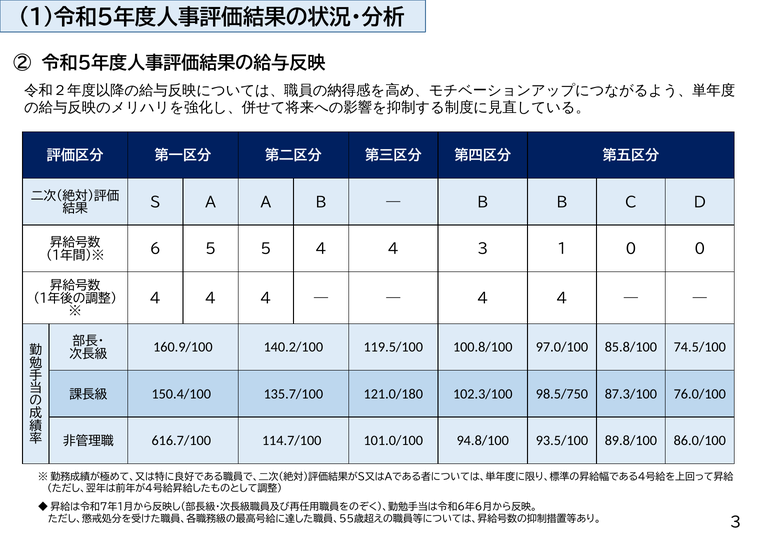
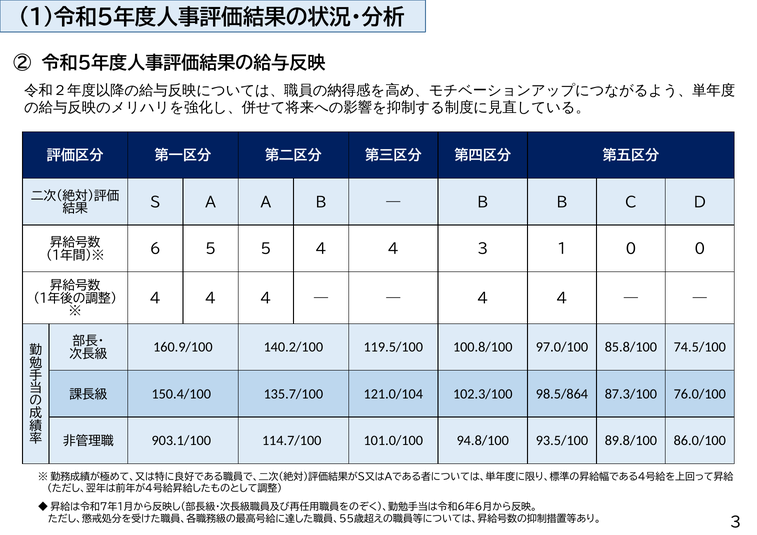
121.0/180: 121.0/180 -> 121.0/104 (393, 394)
98.5/750: 98.5/750 -> 98.5/864 (562, 394)
616.7/100: 616.7/100 -> 903.1/100 (181, 441)
